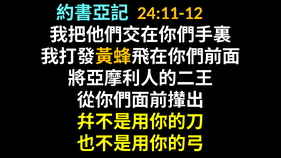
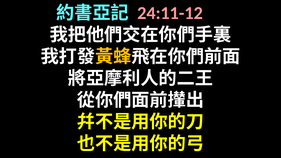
24:11-12 colour: yellow -> pink (170, 13)
